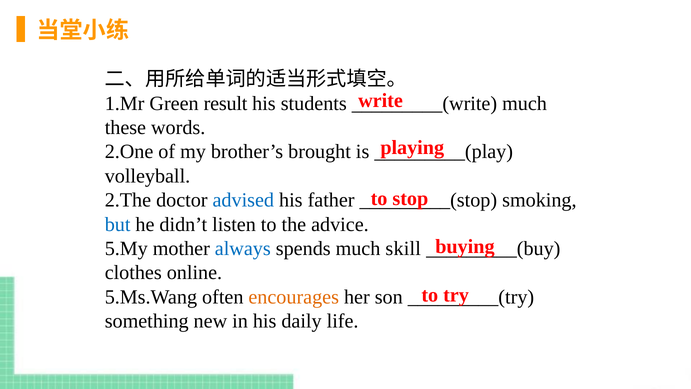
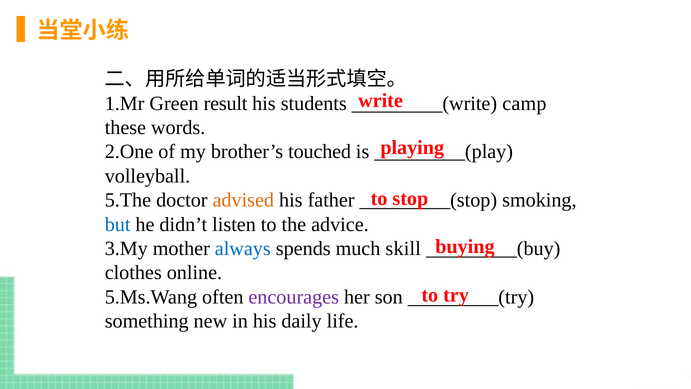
much: much -> camp (524, 103)
brought: brought -> touched (320, 152)
2.The: 2.The -> 5.The (128, 200)
advised colour: blue -> orange (243, 200)
5.My: 5.My -> 3.My (126, 248)
encourages colour: orange -> purple (294, 297)
